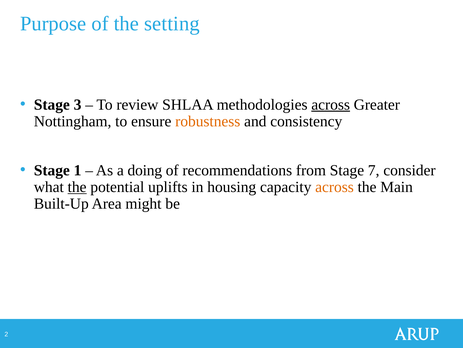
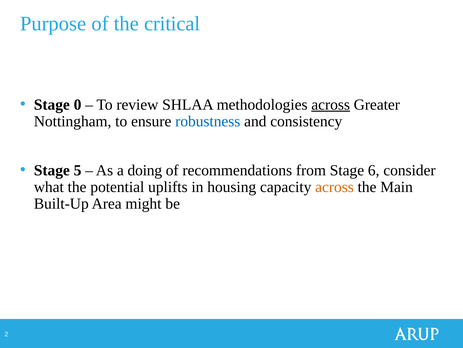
setting: setting -> critical (172, 24)
3: 3 -> 0 (78, 104)
robustness colour: orange -> blue (208, 121)
1: 1 -> 5 (78, 170)
7: 7 -> 6 (374, 170)
the underline: present -> none (77, 187)
